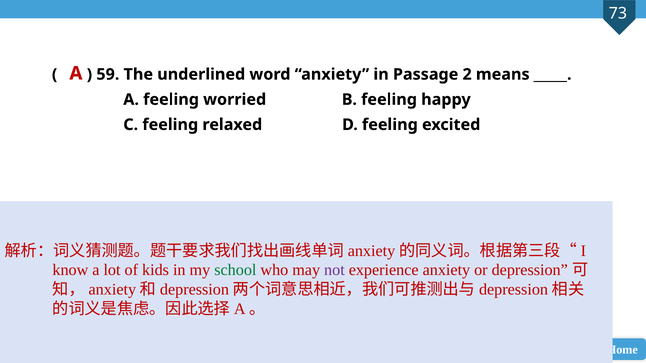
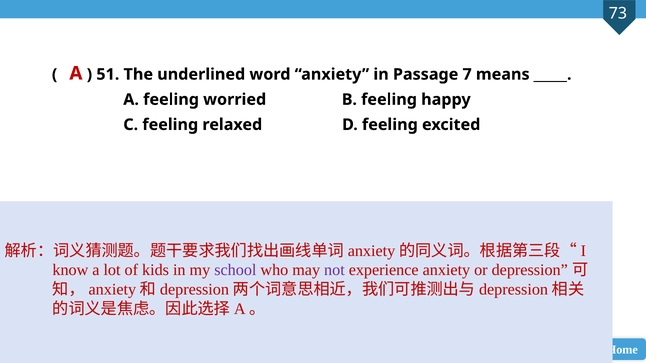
59: 59 -> 51 (108, 74)
2: 2 -> 7 (467, 74)
school colour: green -> purple (235, 270)
